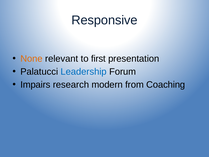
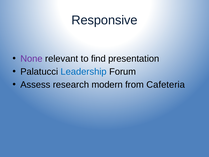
None colour: orange -> purple (31, 59)
first: first -> find (98, 59)
Impairs: Impairs -> Assess (35, 85)
Coaching: Coaching -> Cafeteria (166, 85)
